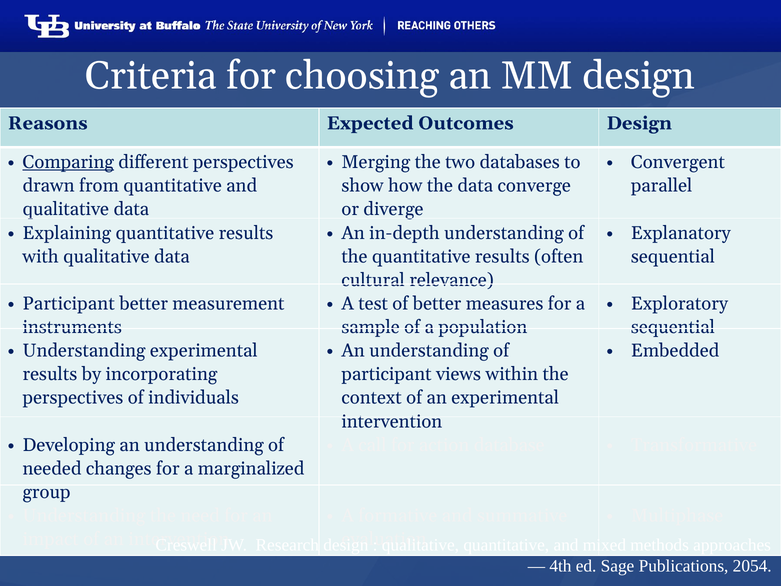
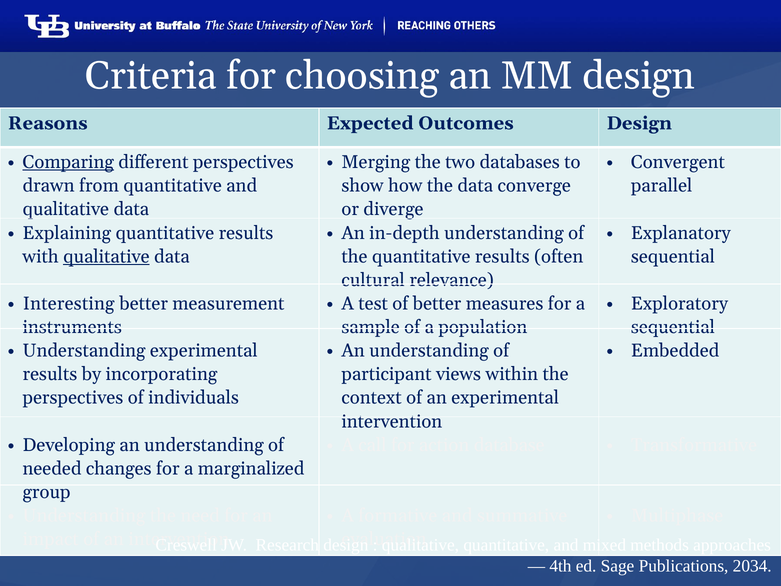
qualitative underline: none -> present (106, 256)
Participant: Participant -> Interesting (69, 303)
2054: 2054 -> 2034 (752, 566)
